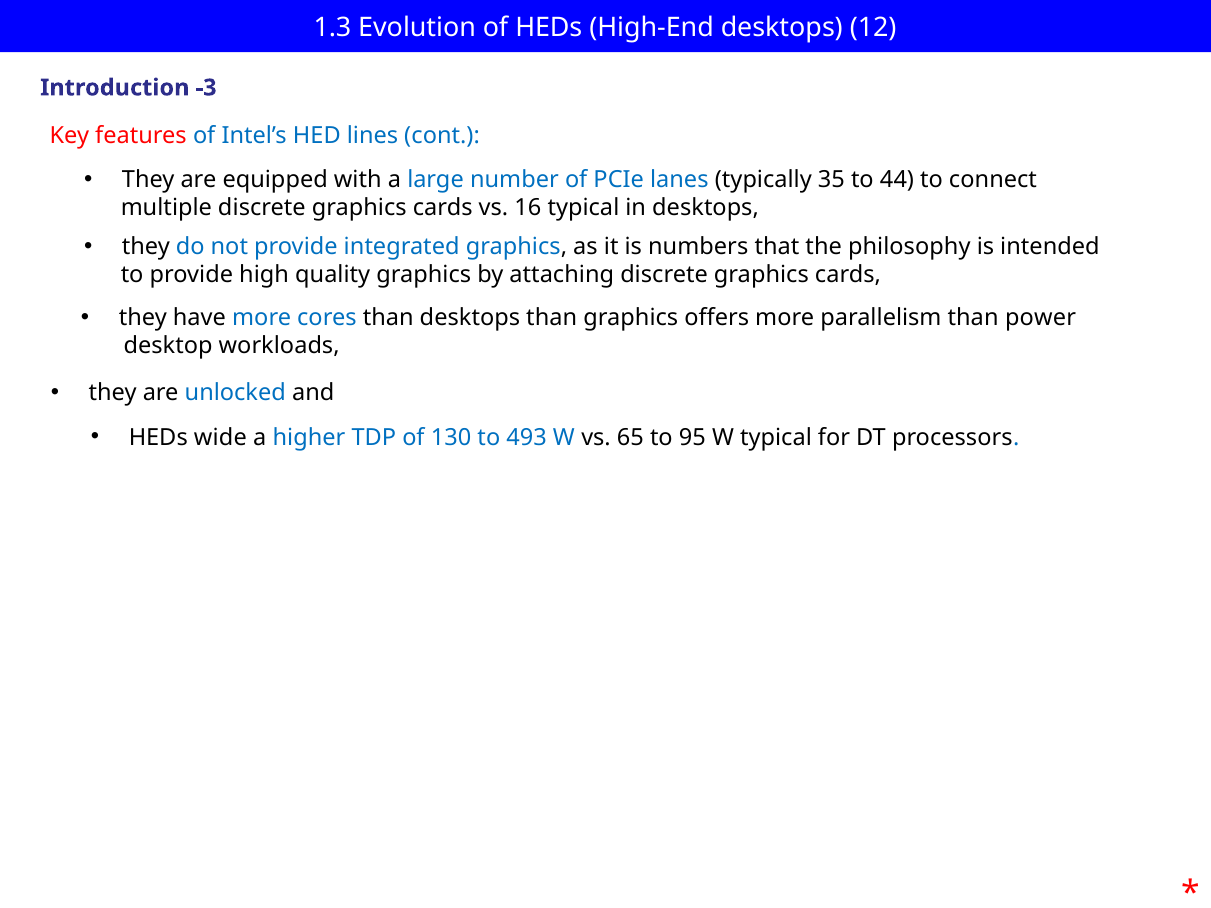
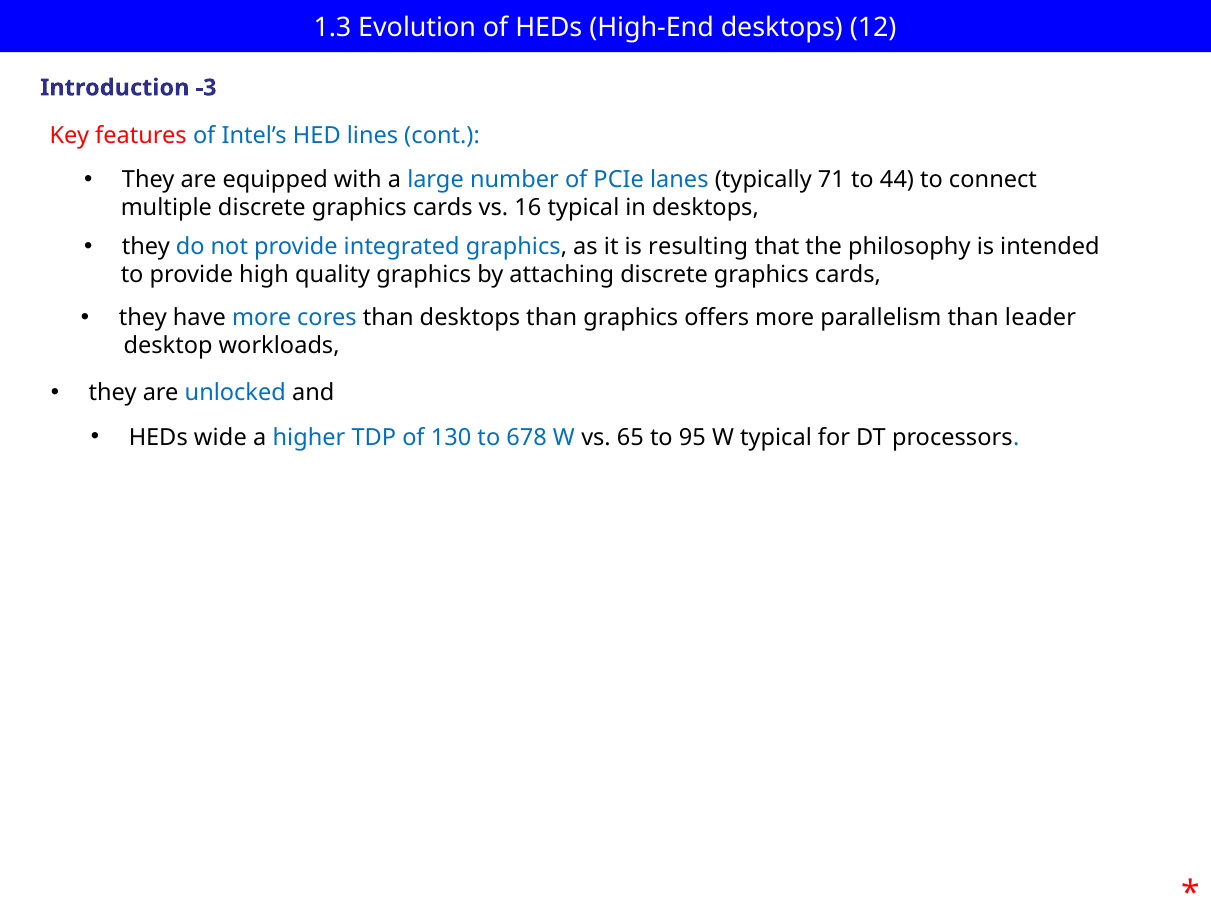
35: 35 -> 71 (831, 180)
numbers: numbers -> resulting (698, 247)
power: power -> leader (1041, 318)
493: 493 -> 678 (527, 437)
